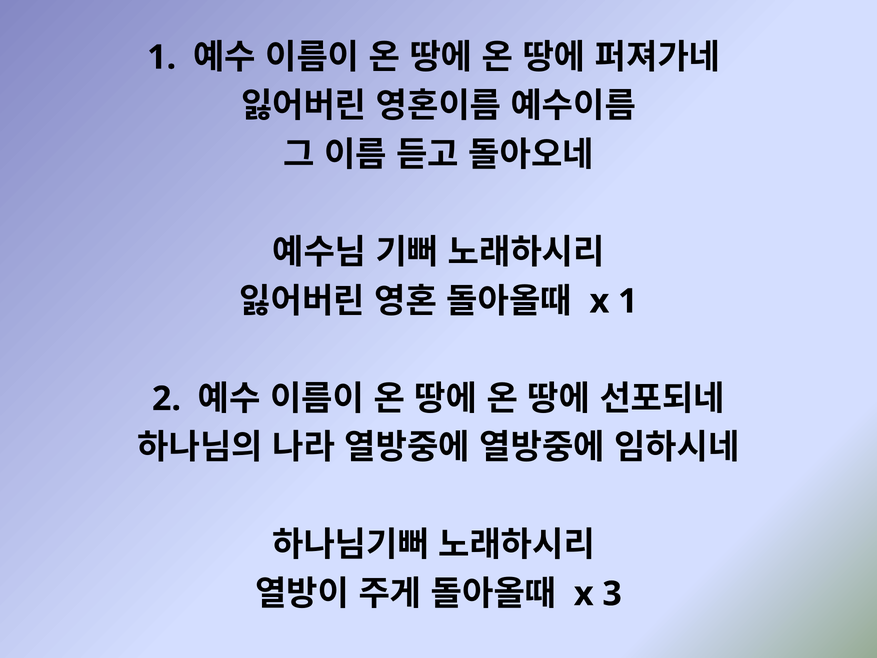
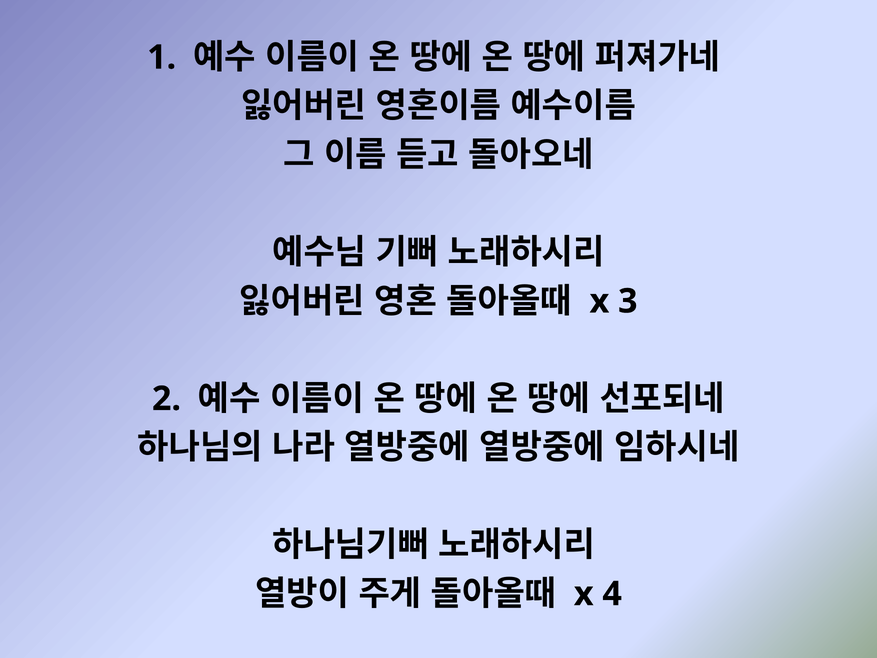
x 1: 1 -> 3 (628, 301)
3: 3 -> 4 (612, 594)
